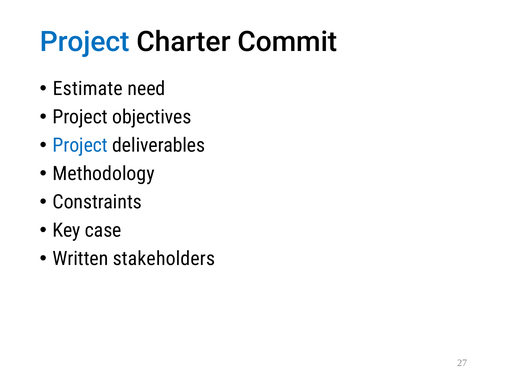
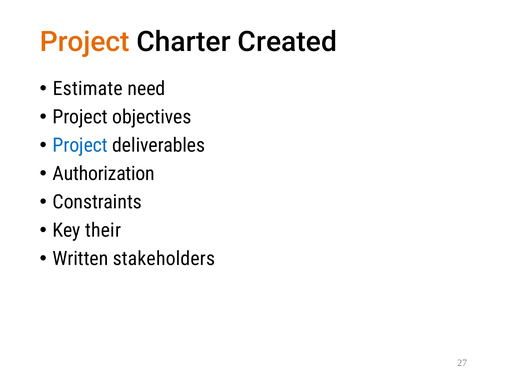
Project colour: blue -> orange (85, 42)
Commit: Commit -> Created (287, 42)
Methodology: Methodology -> Authorization (104, 174)
case: case -> their (103, 231)
